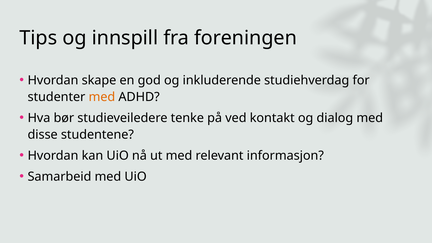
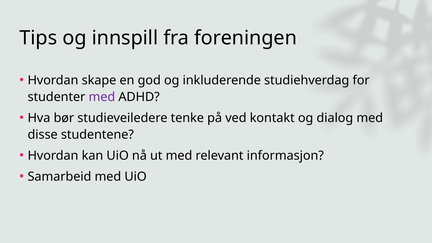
med colour: orange -> purple (102, 97)
